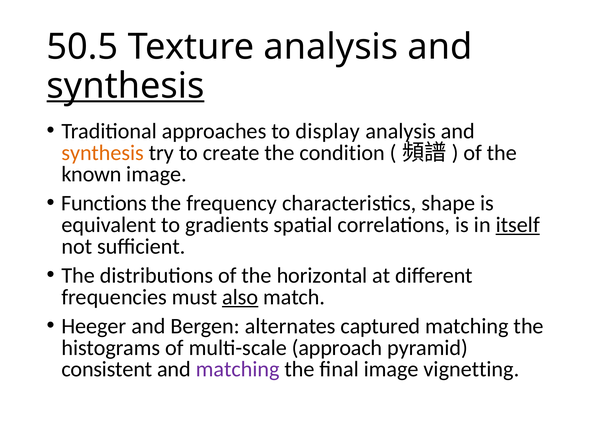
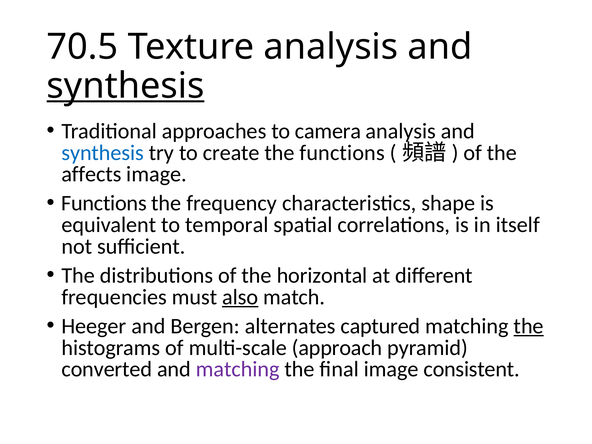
50.5: 50.5 -> 70.5 (82, 47)
display: display -> camera (328, 131)
synthesis colour: orange -> blue (103, 153)
the condition: condition -> functions (342, 153)
known: known -> affects (91, 174)
gradients: gradients -> temporal (227, 225)
itself underline: present -> none (518, 225)
the underline: none -> present (529, 326)
consistent: consistent -> converted (107, 369)
vignetting: vignetting -> consistent (472, 369)
